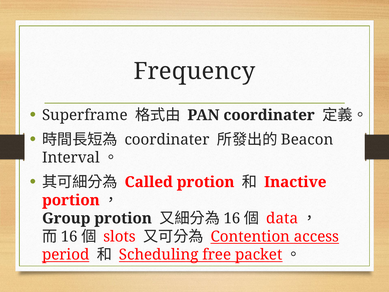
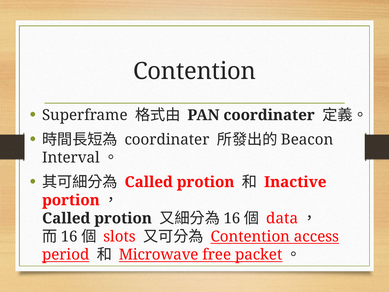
Frequency: Frequency -> Contention (195, 71)
Group: Group -> Called (66, 218)
Scheduling: Scheduling -> Microwave (159, 254)
